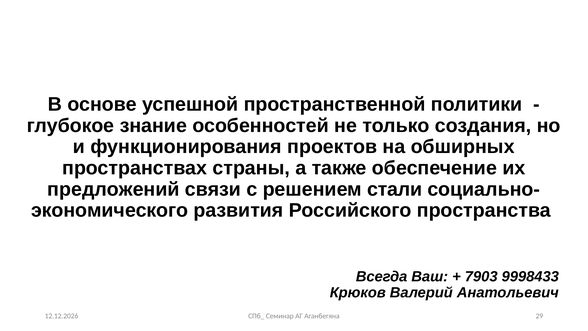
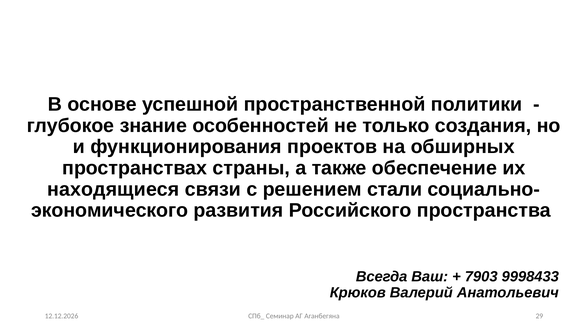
предложений: предложений -> находящиеся (113, 189)
